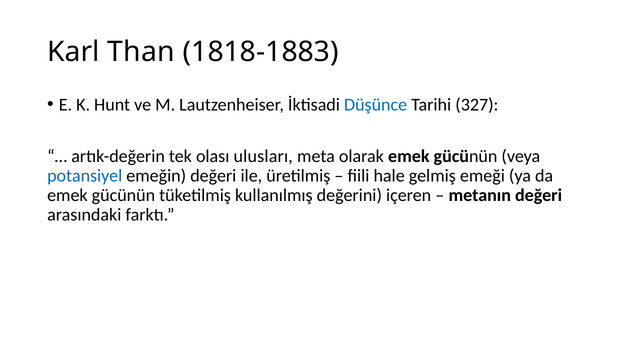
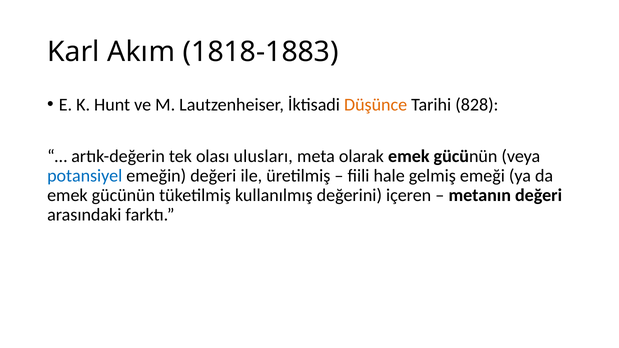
Than: Than -> Akım (141, 52)
Düşünce colour: blue -> orange (376, 105)
327: 327 -> 828 (477, 105)
